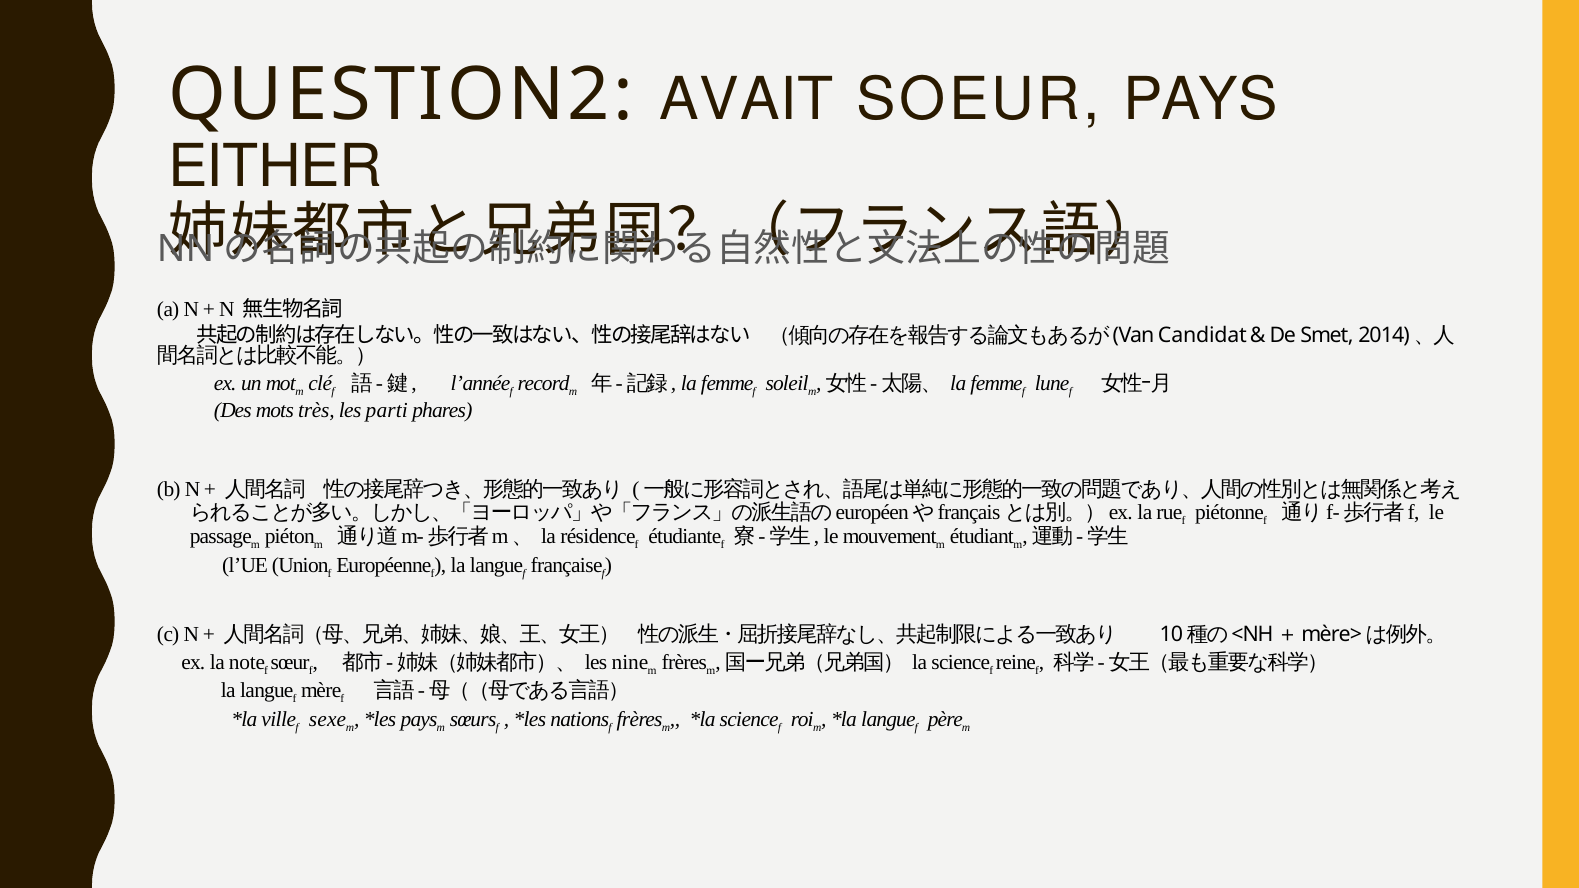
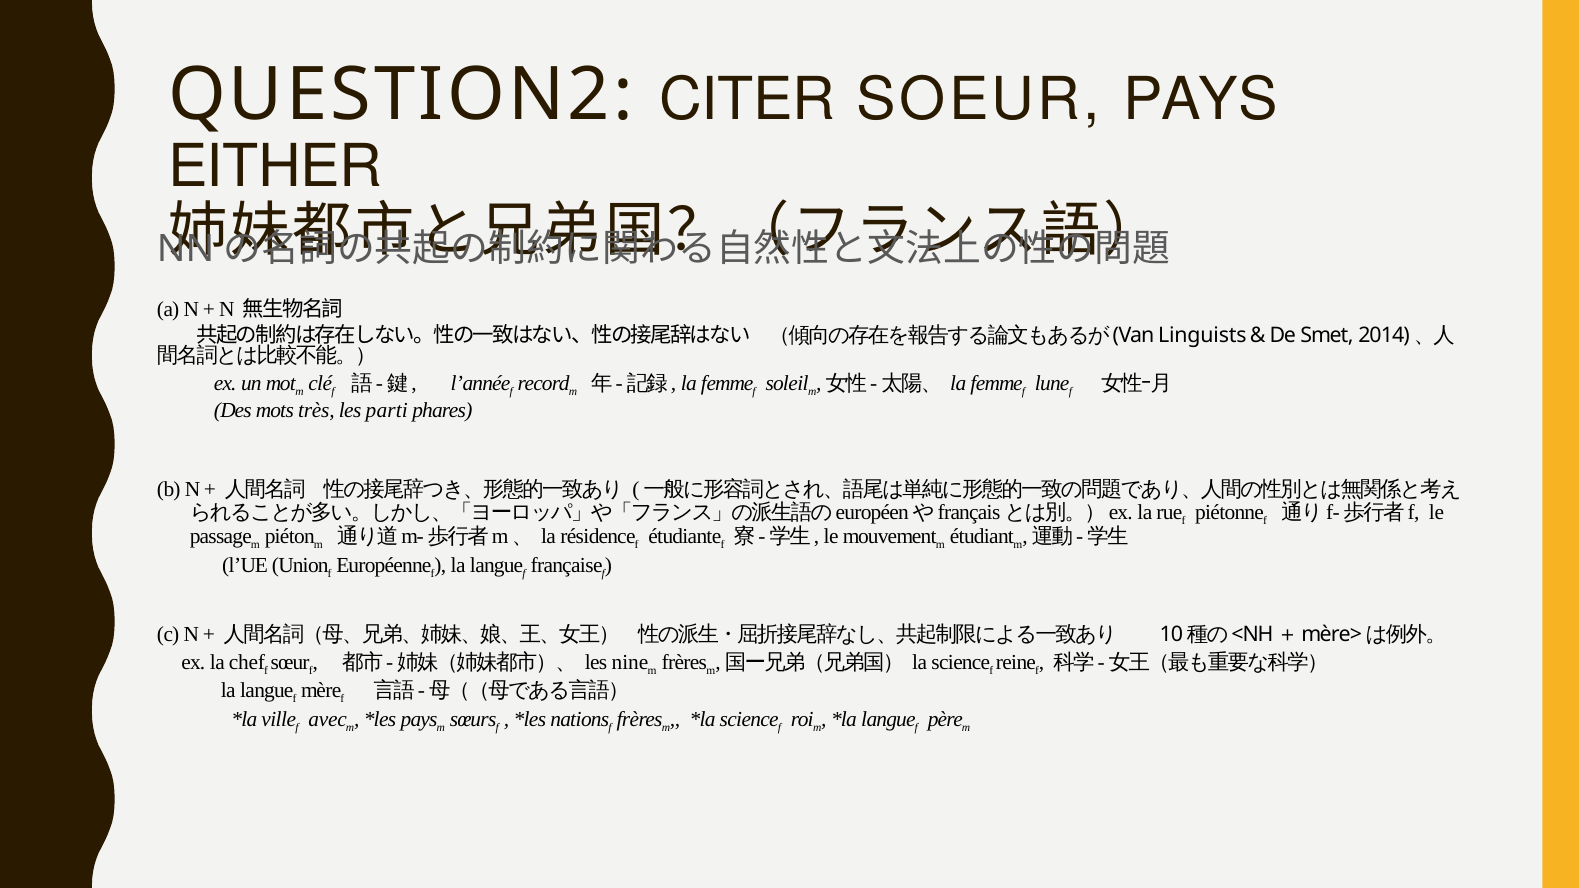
AVAIT: AVAIT -> CITER (747, 100)
Candidat: Candidat -> Linguists (1202, 335)
note: note -> chef (247, 662)
sexe: sexe -> avec (328, 720)
